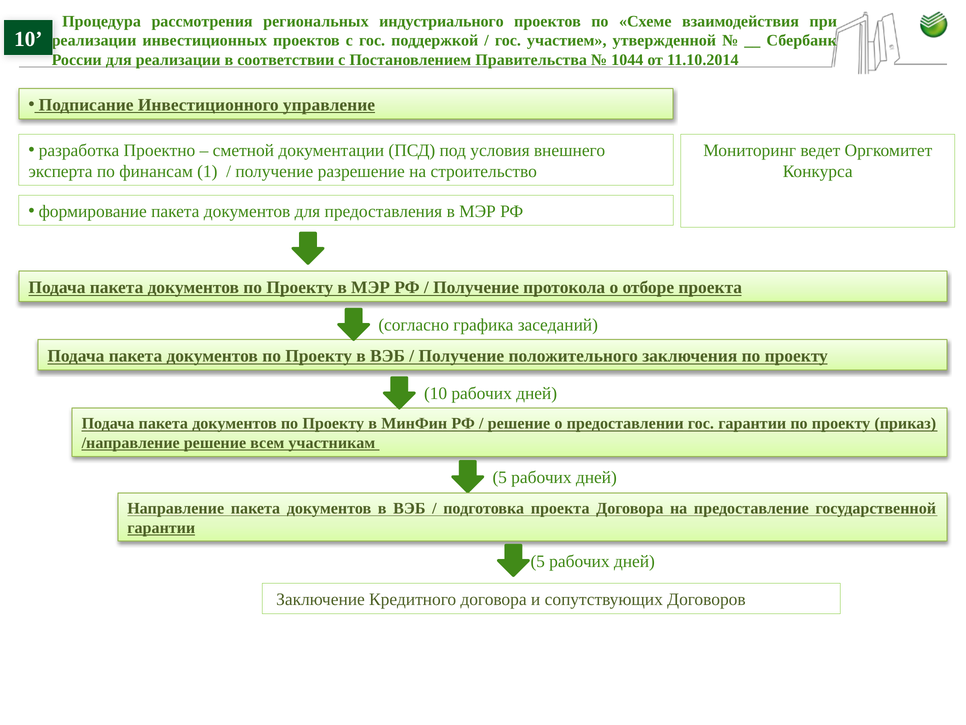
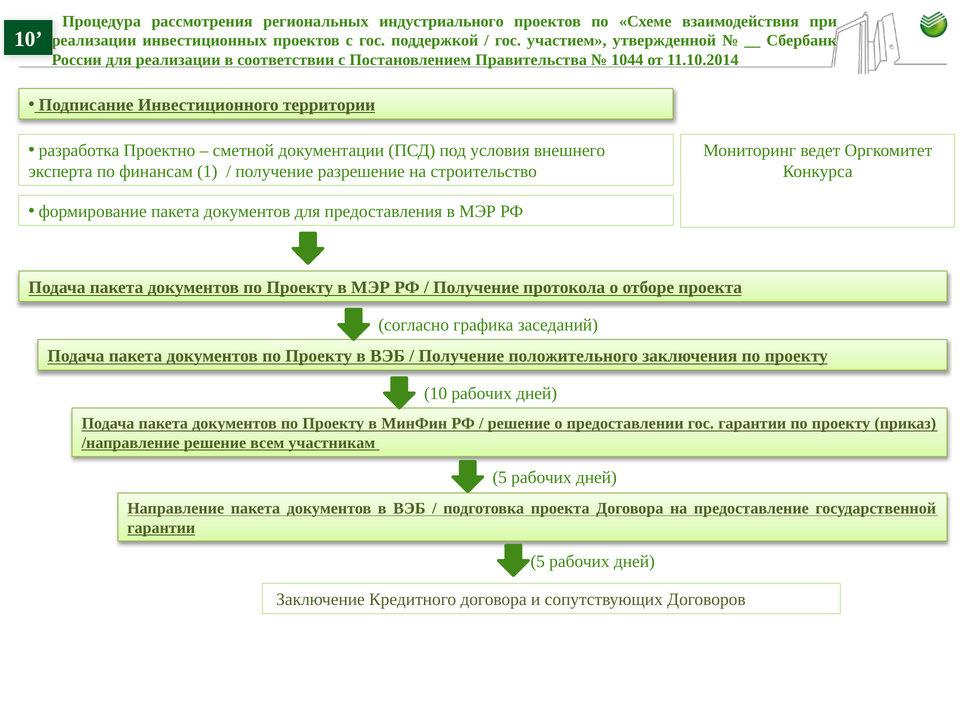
управление: управление -> территории (329, 105)
